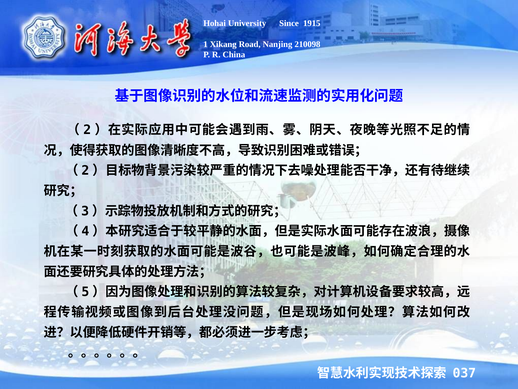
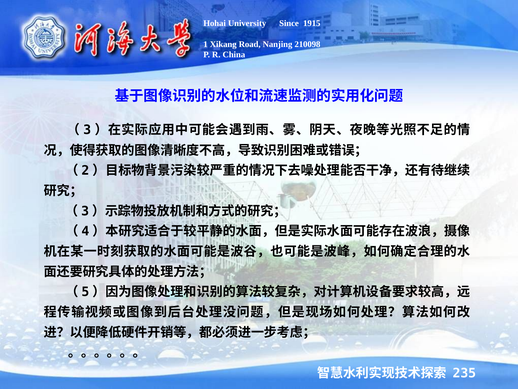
2: 2 -> 3 (87, 130)
037: 037 -> 235 (464, 373)
